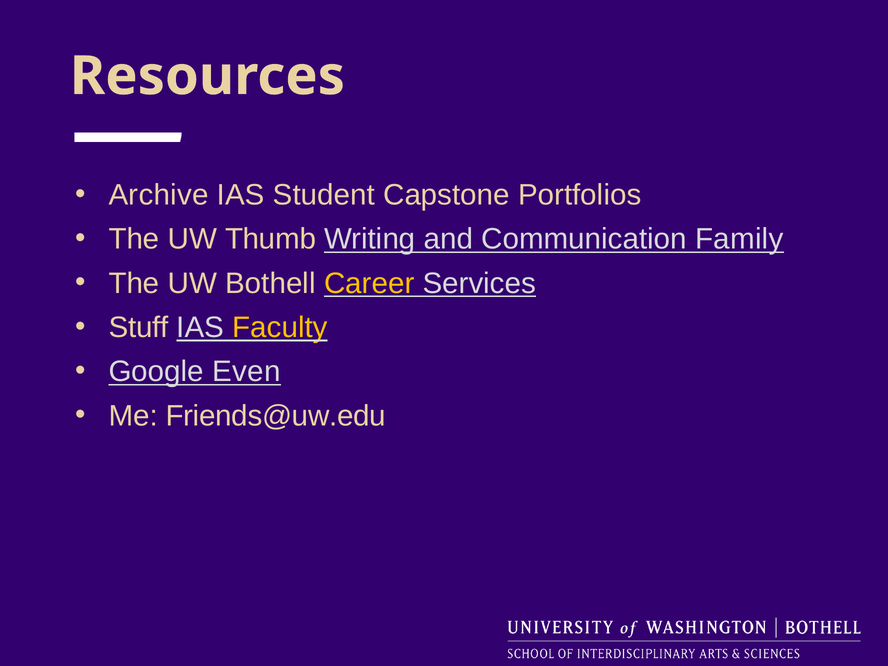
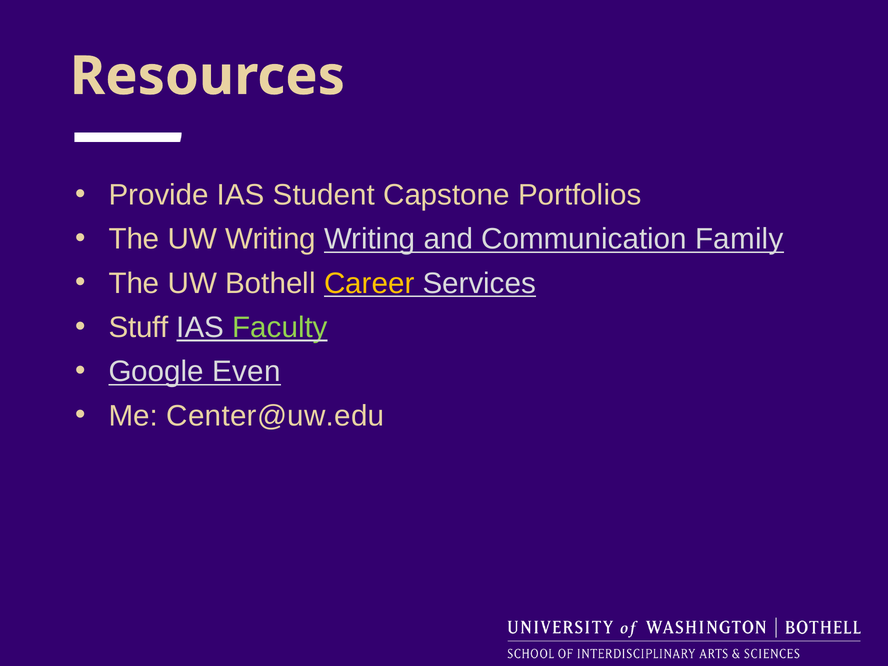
Archive: Archive -> Provide (159, 195)
UW Thumb: Thumb -> Writing (270, 239)
Faculty colour: yellow -> light green (280, 327)
Friends@uw.edu: Friends@uw.edu -> Center@uw.edu (275, 416)
